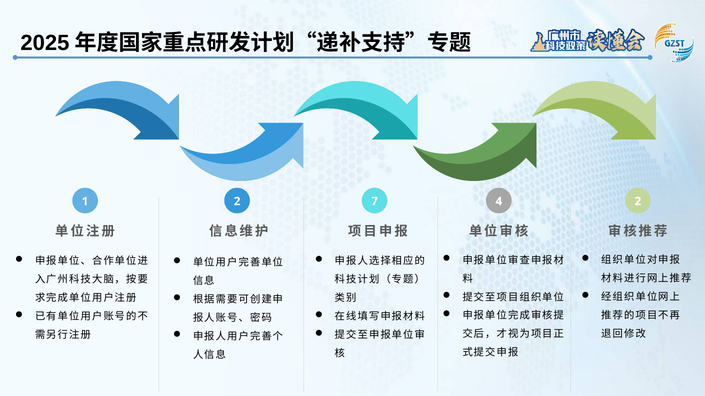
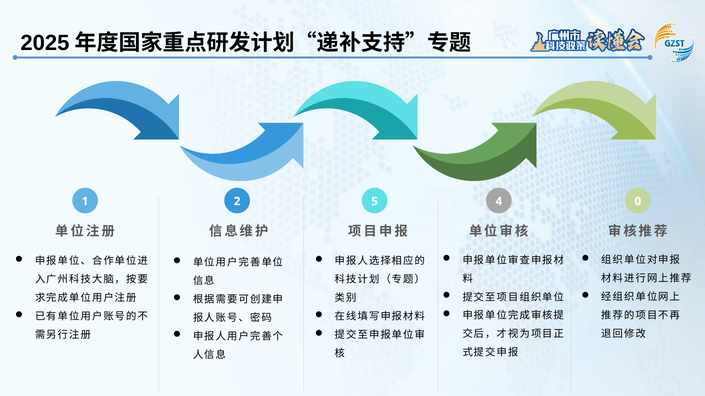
7: 7 -> 5 (375, 202)
4 2: 2 -> 0 (638, 202)
